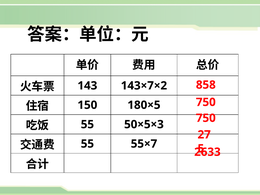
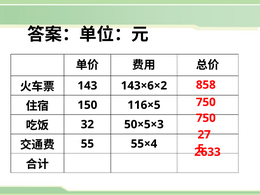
143×7×2: 143×7×2 -> 143×6×2 (144, 86)
180×5: 180×5 -> 116×5 (144, 105)
55: 55 -> 32 (87, 124)
55×7: 55×7 -> 55×4 (144, 144)
